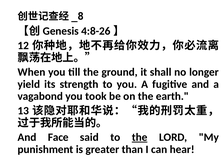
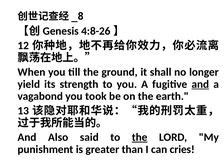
and underline: none -> present (200, 84)
Face: Face -> Also (58, 137)
hear: hear -> cries (182, 149)
